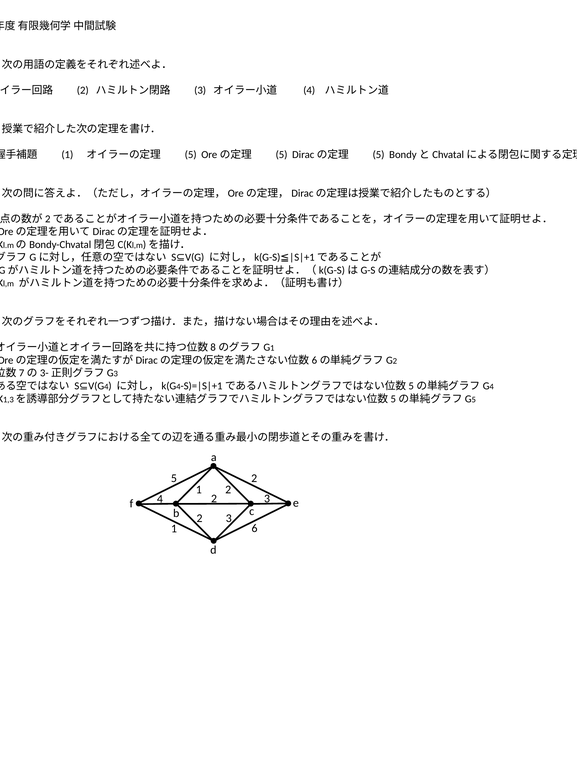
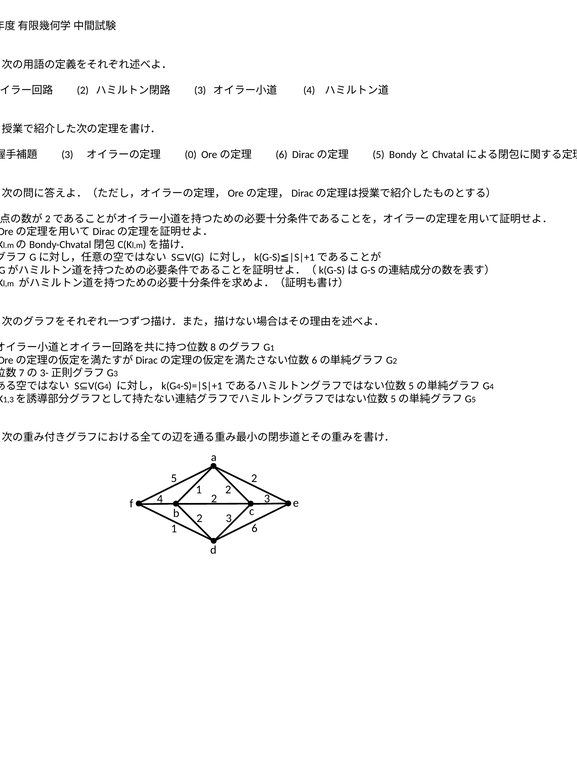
1: 1 -> 3 (67, 154)
5: 5 -> 0 (191, 154)
5: 5 -> 6 (282, 154)
